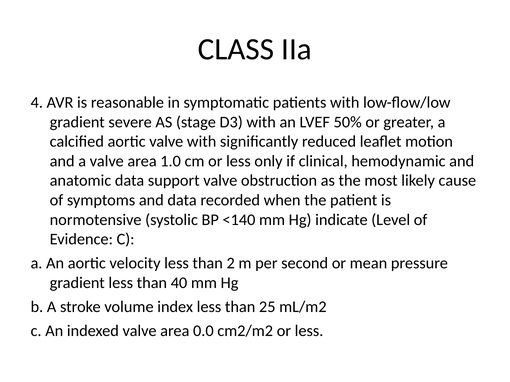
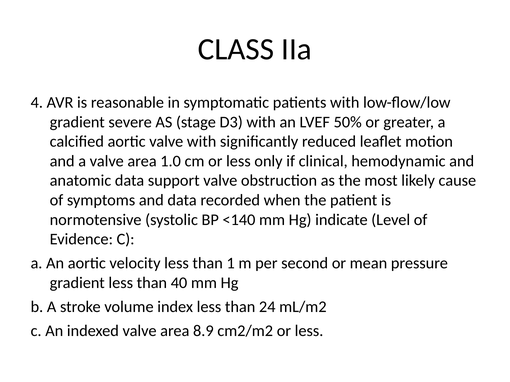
2: 2 -> 1 (231, 264)
25: 25 -> 24 (267, 307)
0.0: 0.0 -> 8.9 (203, 331)
